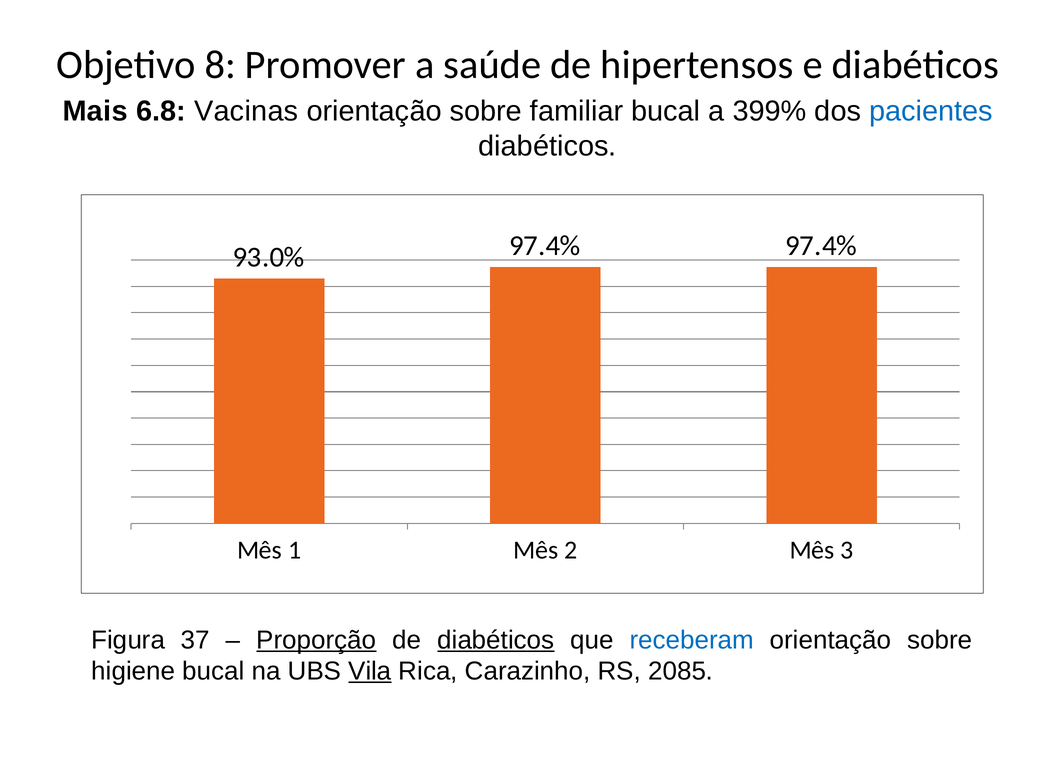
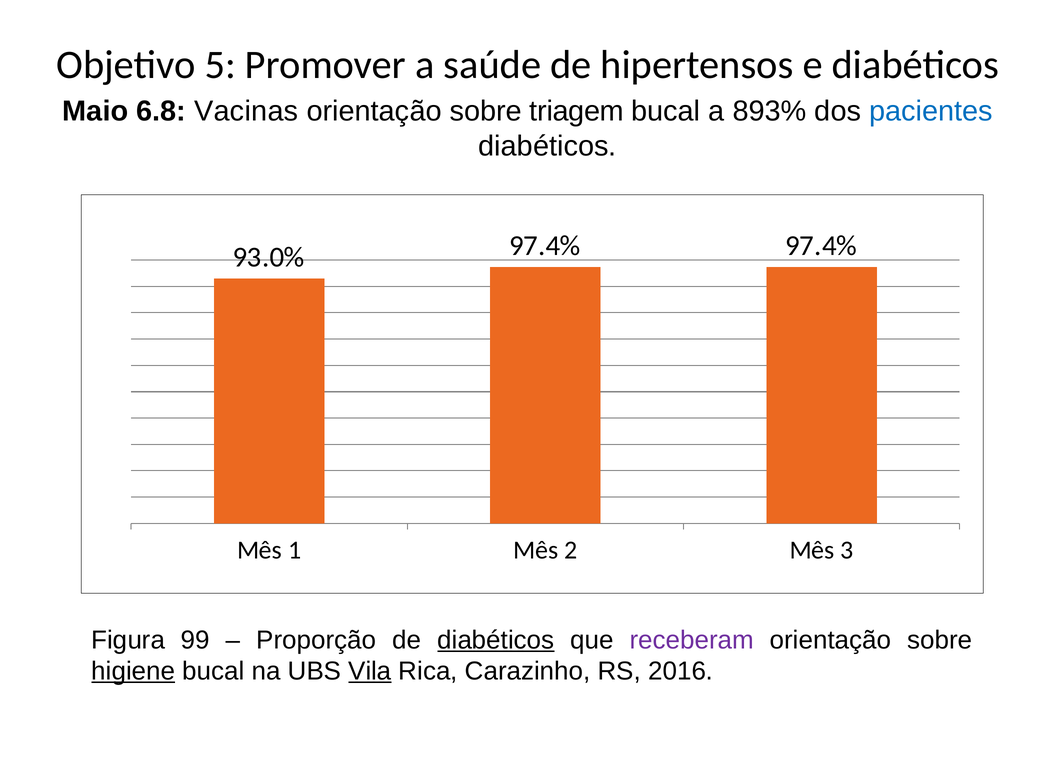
8: 8 -> 5 (220, 65)
Mais: Mais -> Maio (95, 111)
familiar: familiar -> triagem (577, 111)
399%: 399% -> 893% (769, 111)
37: 37 -> 99 (195, 640)
Proporção underline: present -> none (316, 640)
receberam colour: blue -> purple (692, 640)
higiene underline: none -> present (133, 671)
2085: 2085 -> 2016 (681, 671)
